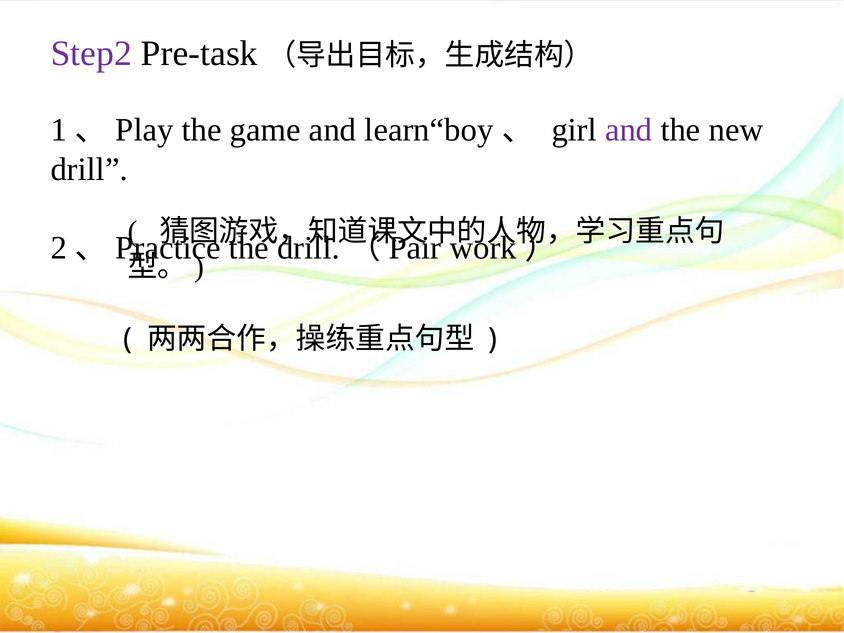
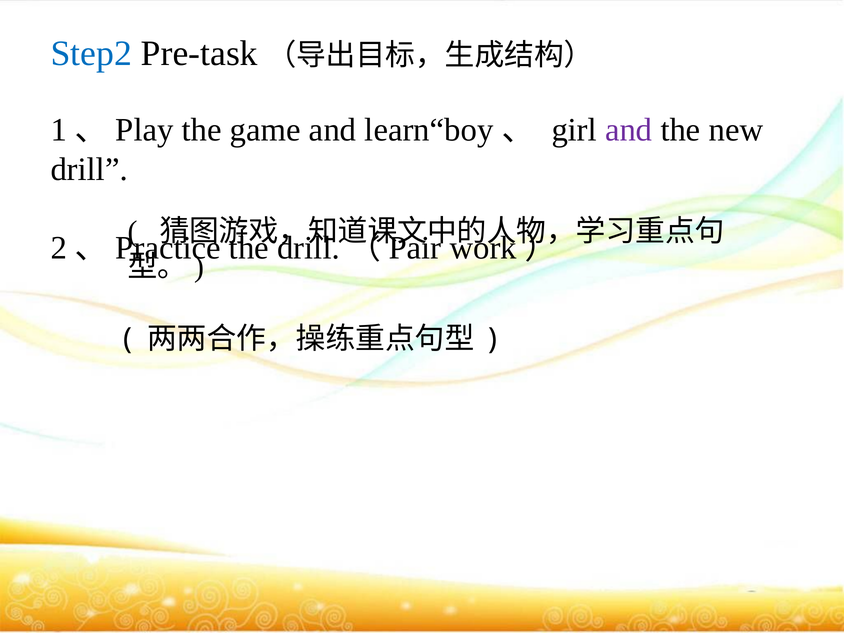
Step2 colour: purple -> blue (91, 54)
